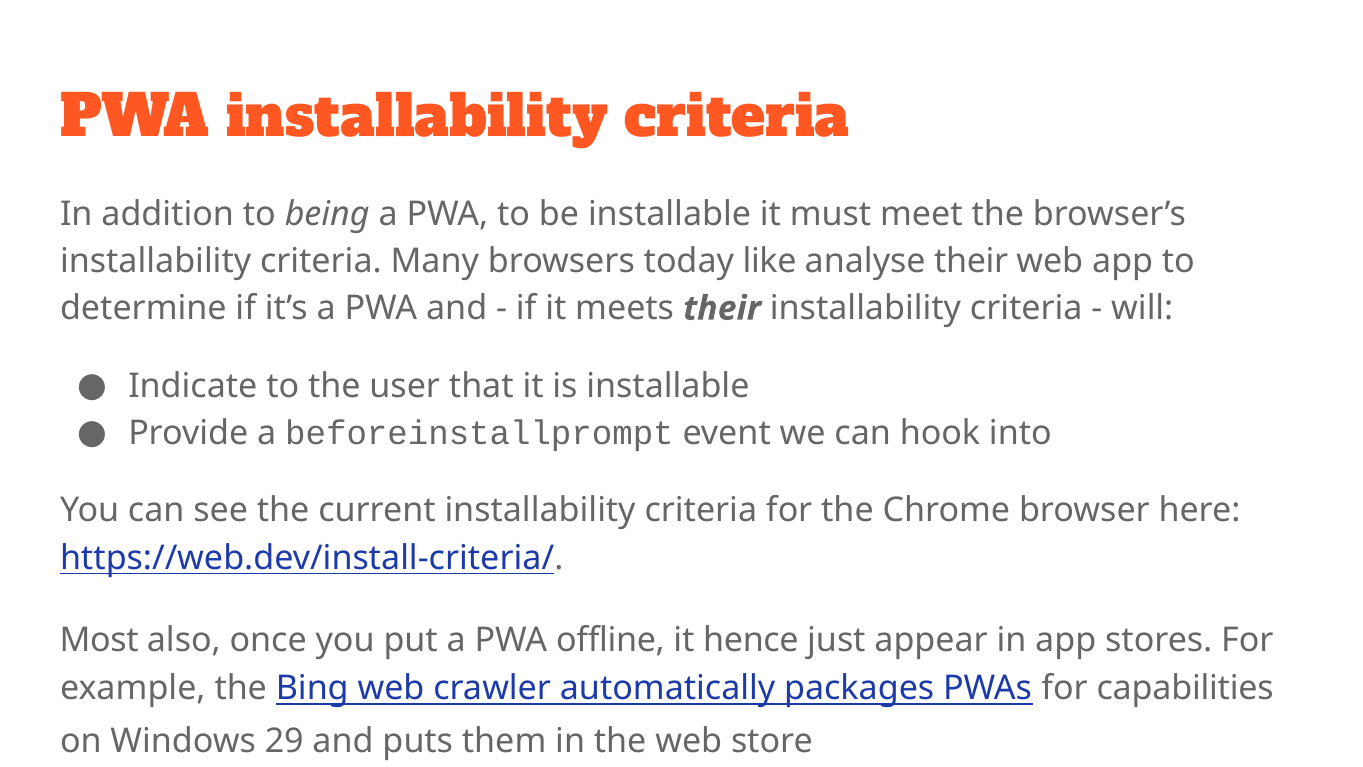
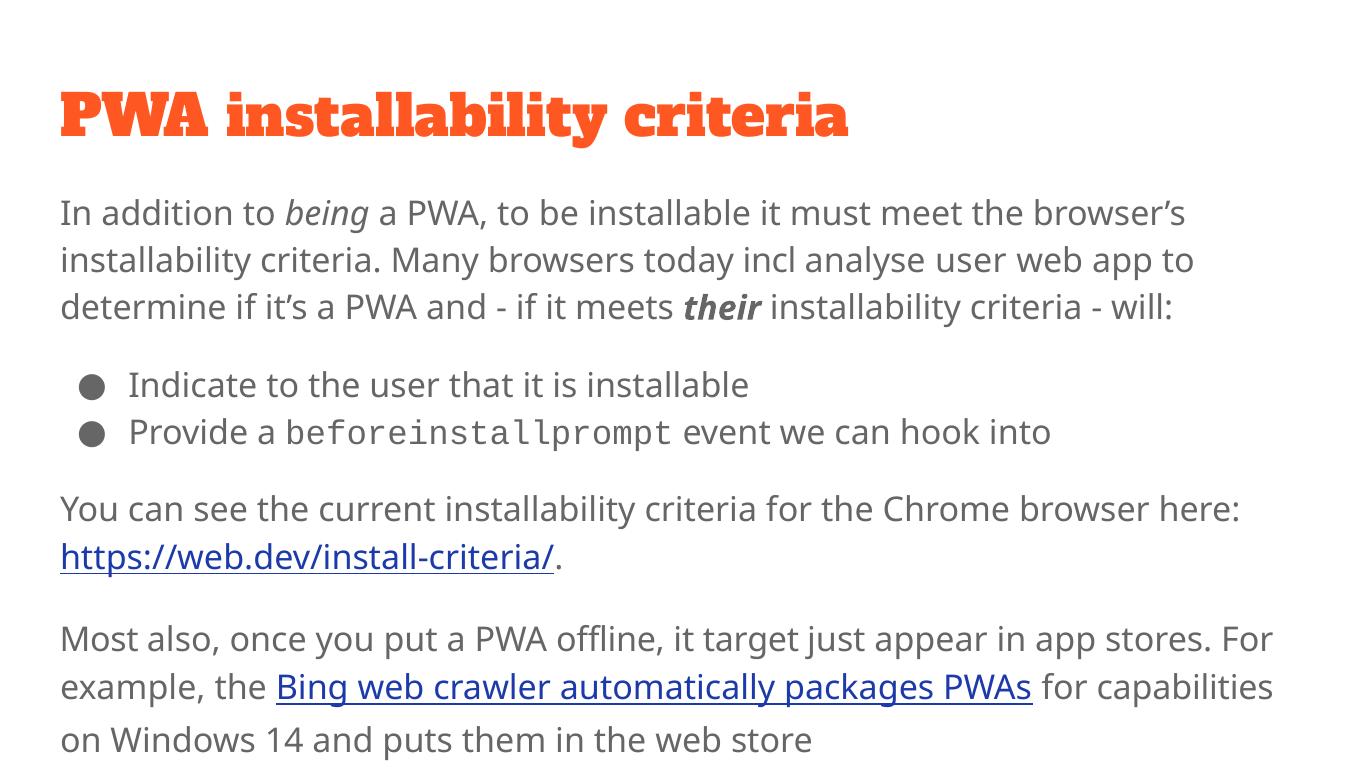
like: like -> incl (770, 261)
analyse their: their -> user (971, 261)
hence: hence -> target (751, 640)
29: 29 -> 14 (284, 741)
